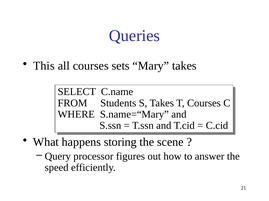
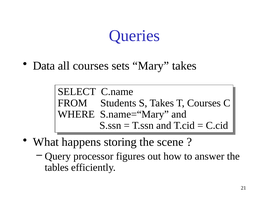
This: This -> Data (44, 66)
speed: speed -> tables (57, 168)
